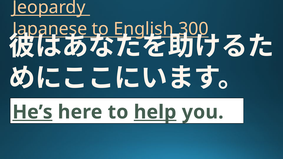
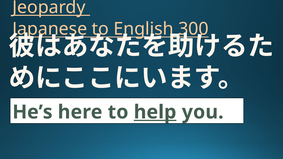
He’s underline: present -> none (32, 112)
